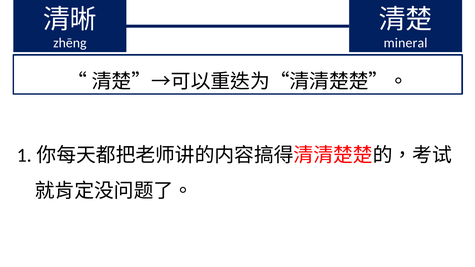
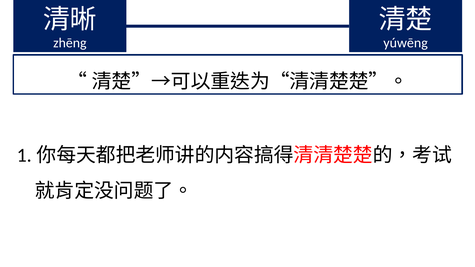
mineral: mineral -> yúwēng (406, 43)
